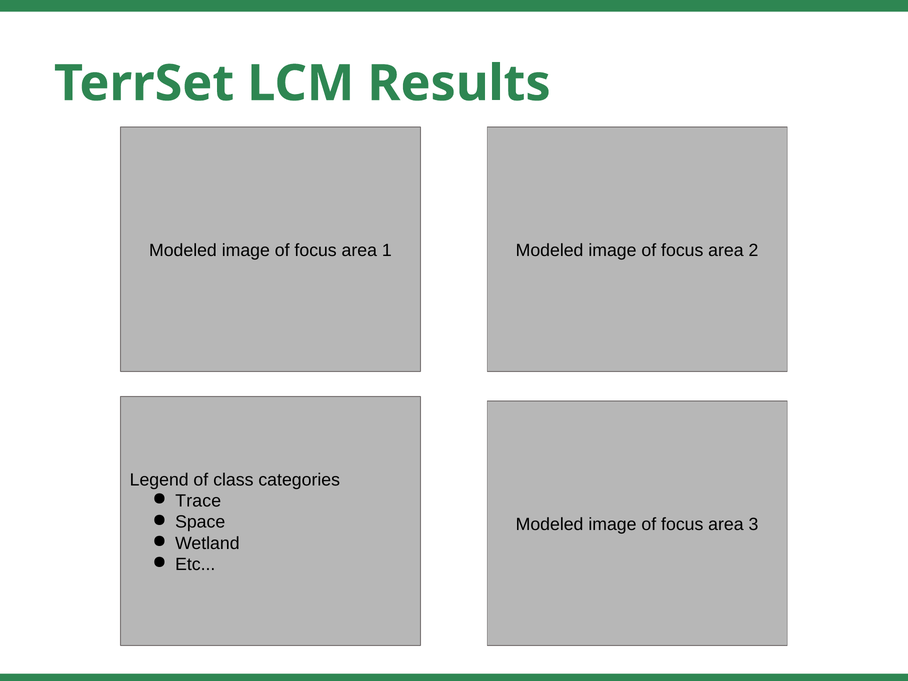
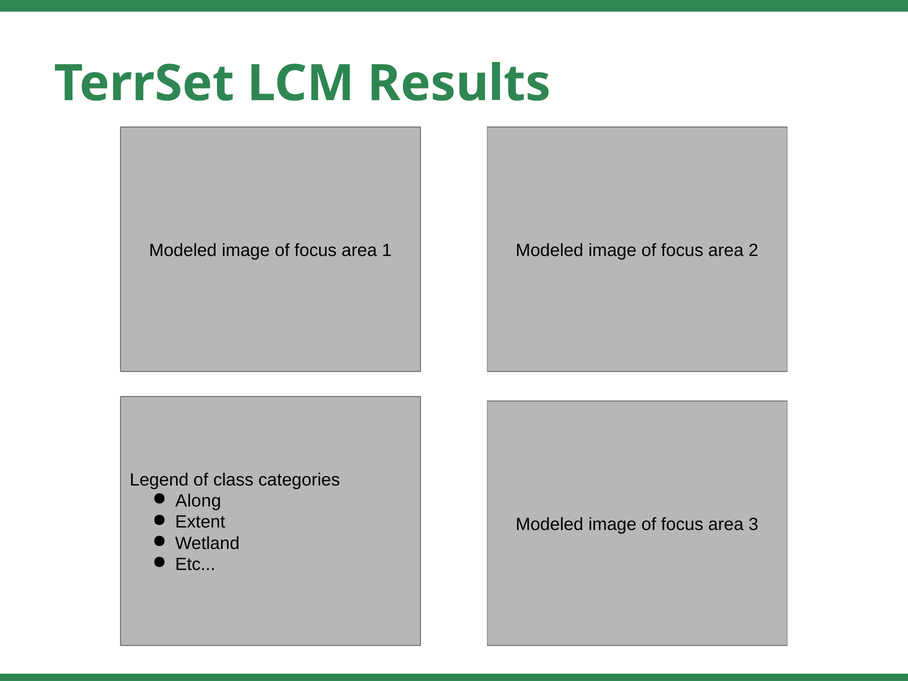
Trace: Trace -> Along (198, 501)
Space: Space -> Extent (200, 522)
